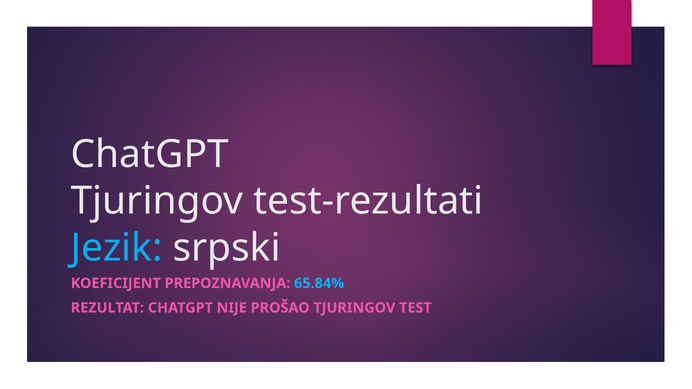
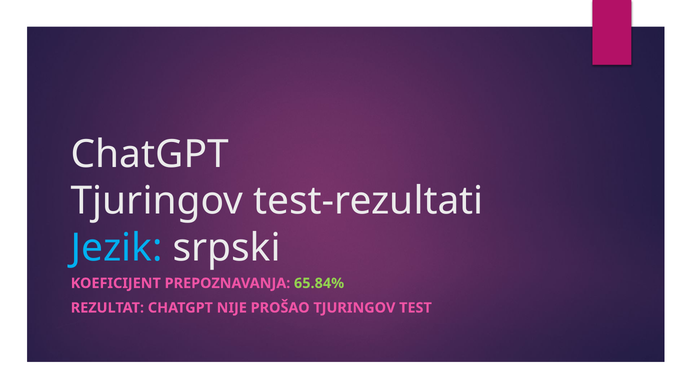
65.84% colour: light blue -> light green (319, 283)
